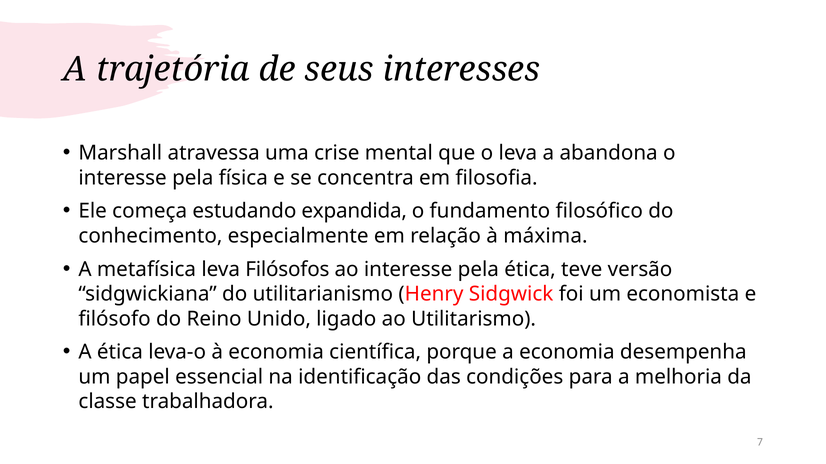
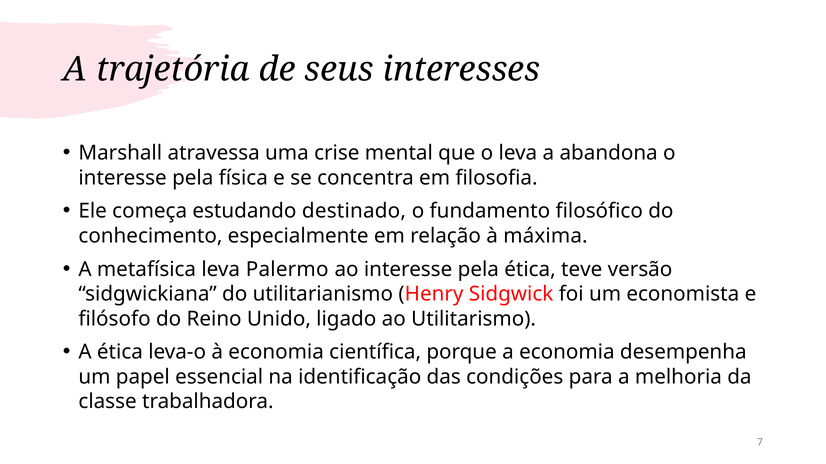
expandida: expandida -> destinado (354, 211)
Filósofos: Filósofos -> Palermo (287, 270)
